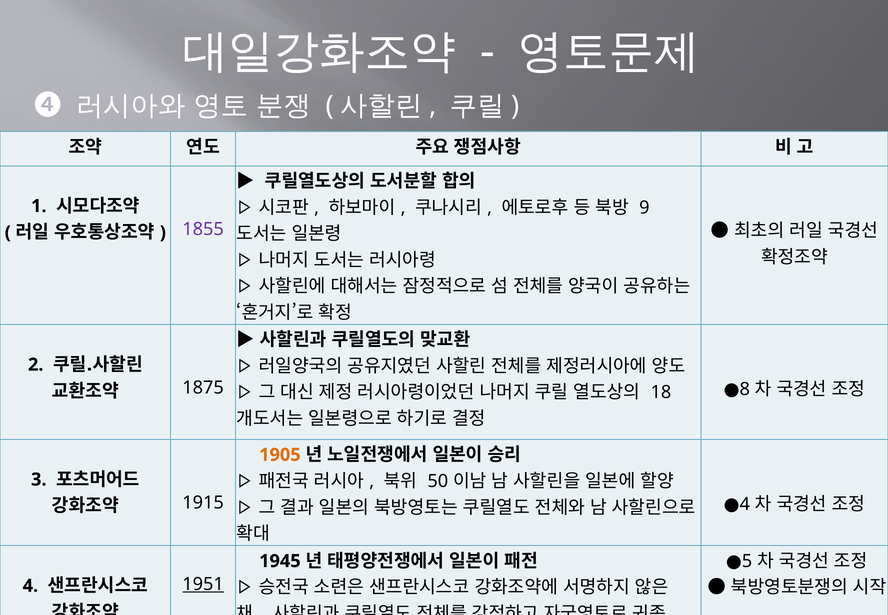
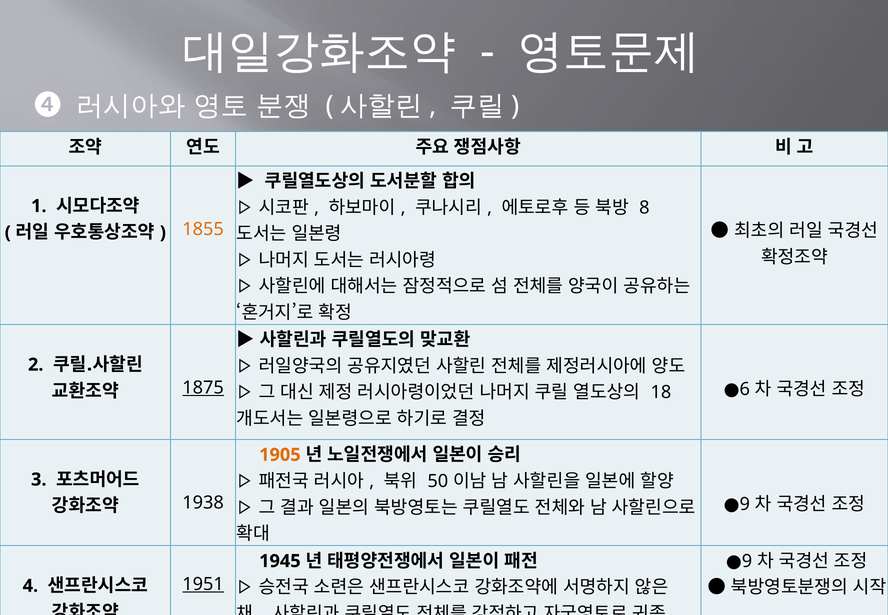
9: 9 -> 8 (644, 207)
1855 colour: purple -> orange (203, 229)
8: 8 -> 6 (745, 389)
1875 underline: none -> present (203, 388)
4: 4 -> 9 (745, 504)
1915: 1915 -> 1938 (203, 502)
5: 5 -> 9 (747, 561)
